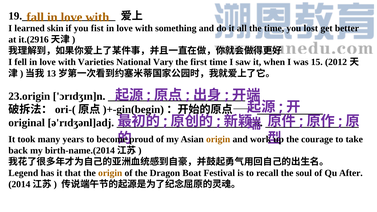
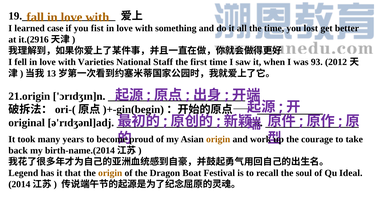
skin: skin -> case (55, 28)
Vary: Vary -> Staff (163, 62)
15: 15 -> 93 (317, 62)
23.origin: 23.origin -> 21.origin (29, 96)
After: After -> Ideal (351, 173)
